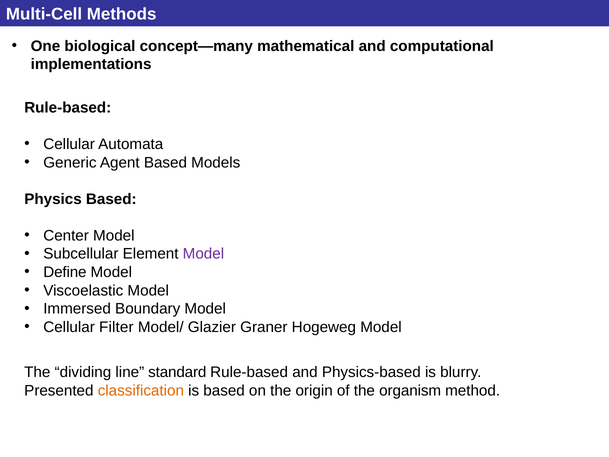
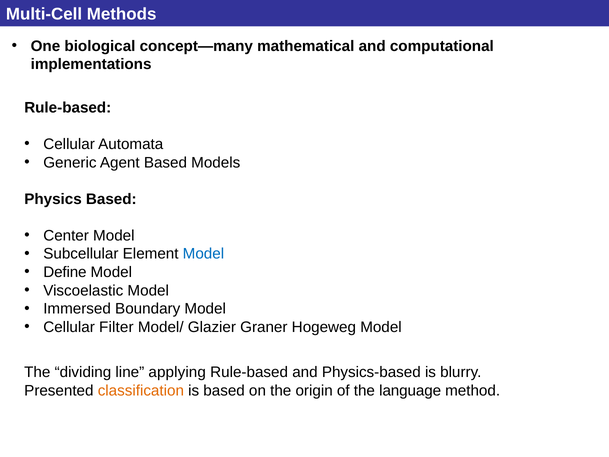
Model colour: purple -> blue (203, 254)
standard: standard -> applying (177, 372)
organism: organism -> language (410, 390)
